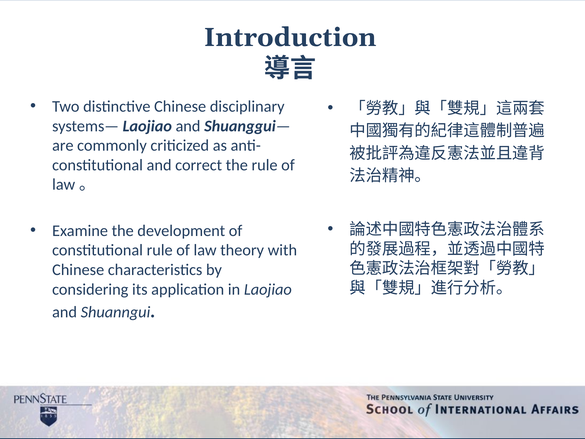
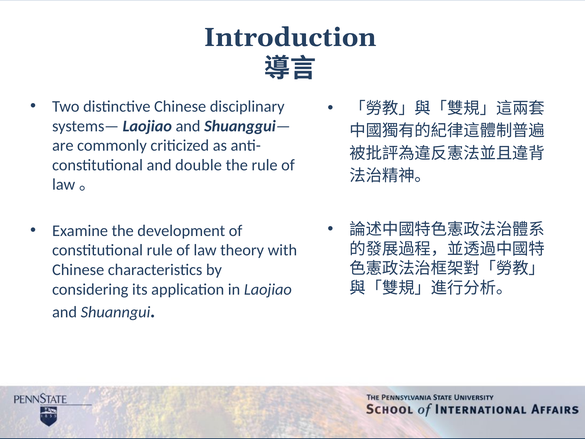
correct: correct -> double (199, 165)
